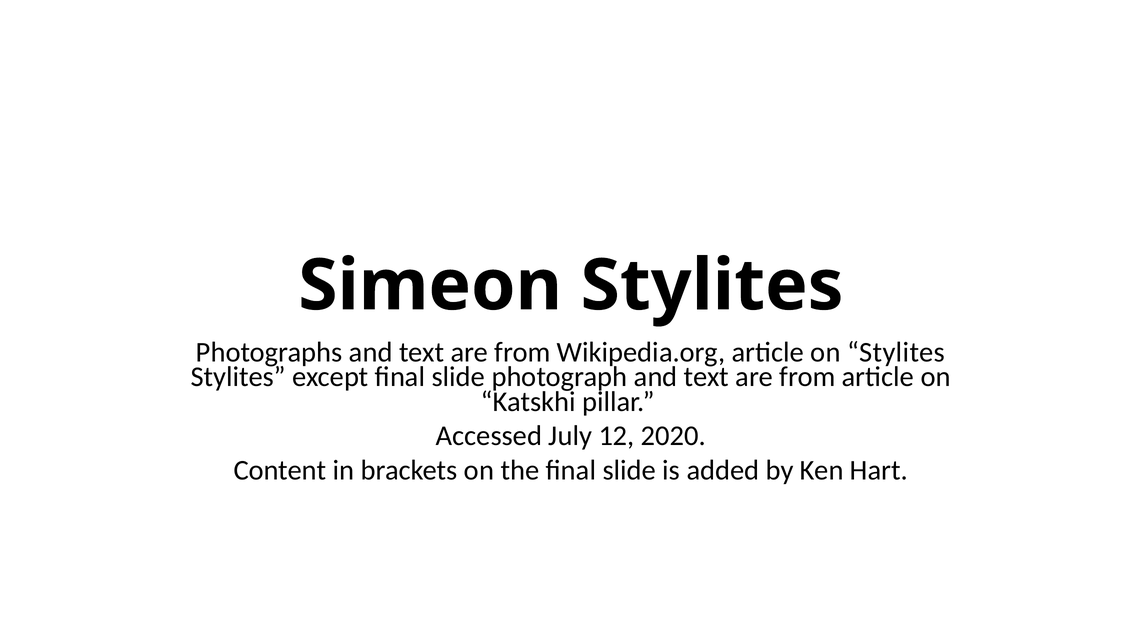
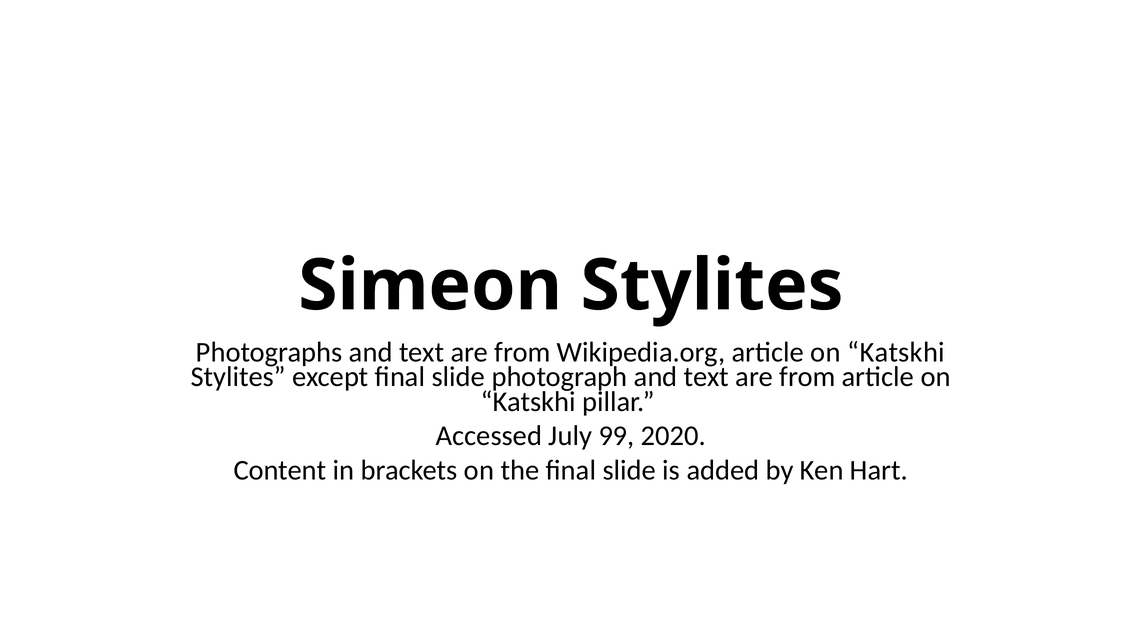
Wikipedia.org article on Stylites: Stylites -> Katskhi (896, 352)
12: 12 -> 99 (616, 436)
